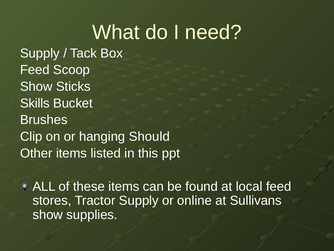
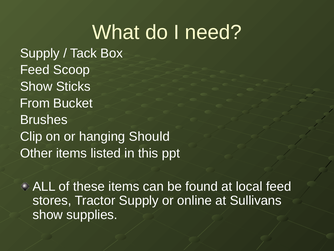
Skills: Skills -> From (35, 103)
